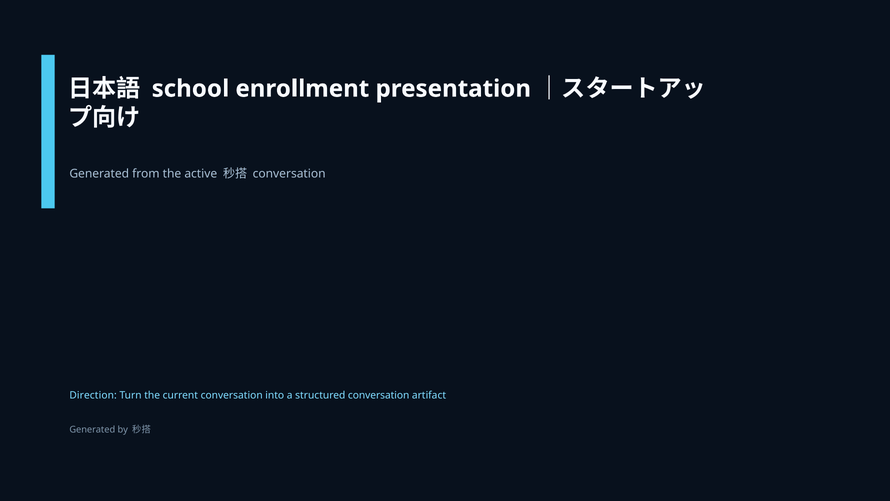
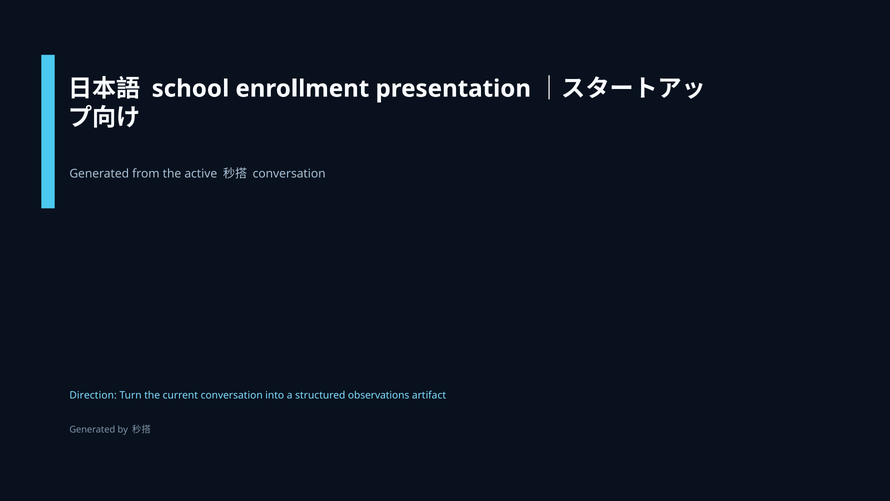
structured conversation: conversation -> observations (379, 395)
